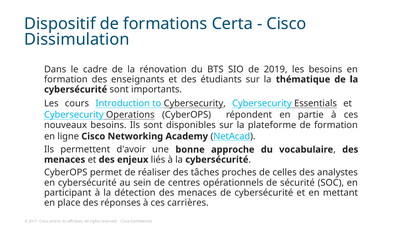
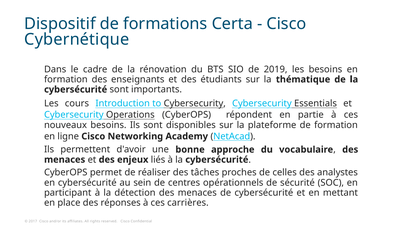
Dissimulation: Dissimulation -> Cybernétique (77, 40)
